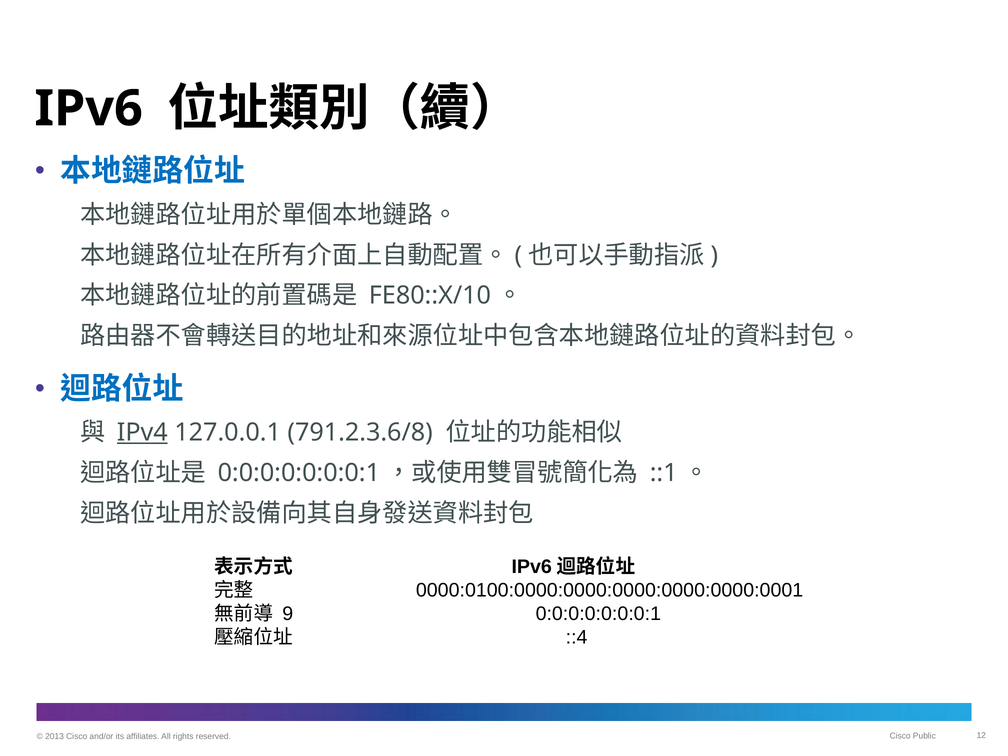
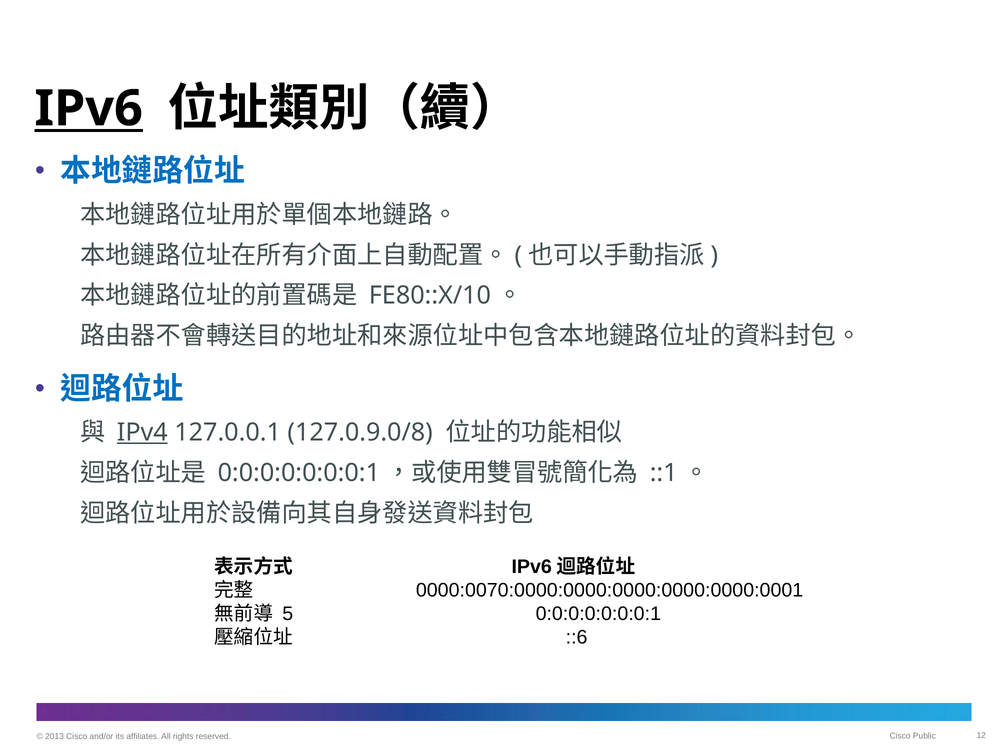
IPv6 underline: none -> present (89, 109)
791.2.3.6/8: 791.2.3.6/8 -> 127.0.9.0/8 (360, 432)
0000:0100:0000:0000:0000:0000:0000:0001: 0000:0100:0000:0000:0000:0000:0000:0001 -> 0000:0070:0000:0000:0000:0000:0000:0001 (610, 590)
9: 9 -> 5 (288, 614)
::4: ::4 -> ::6 (577, 637)
